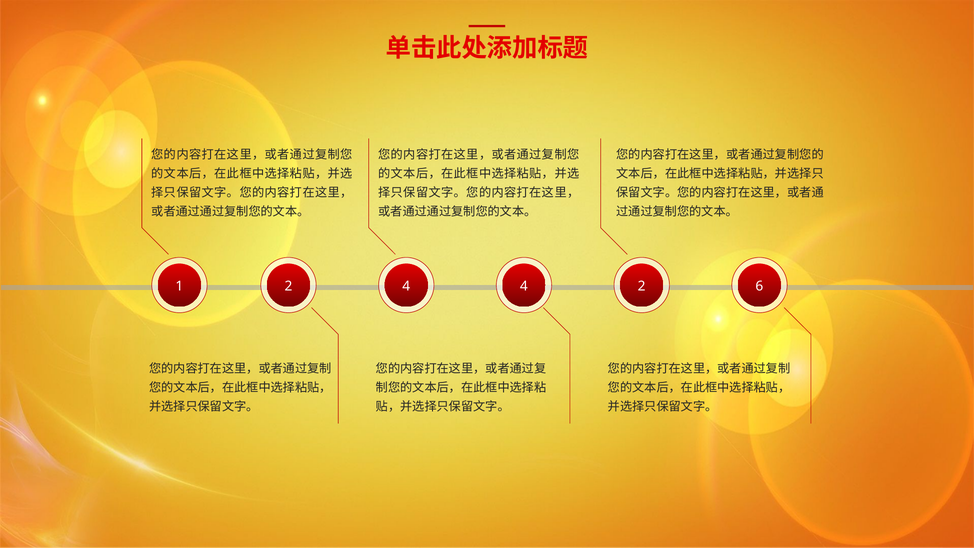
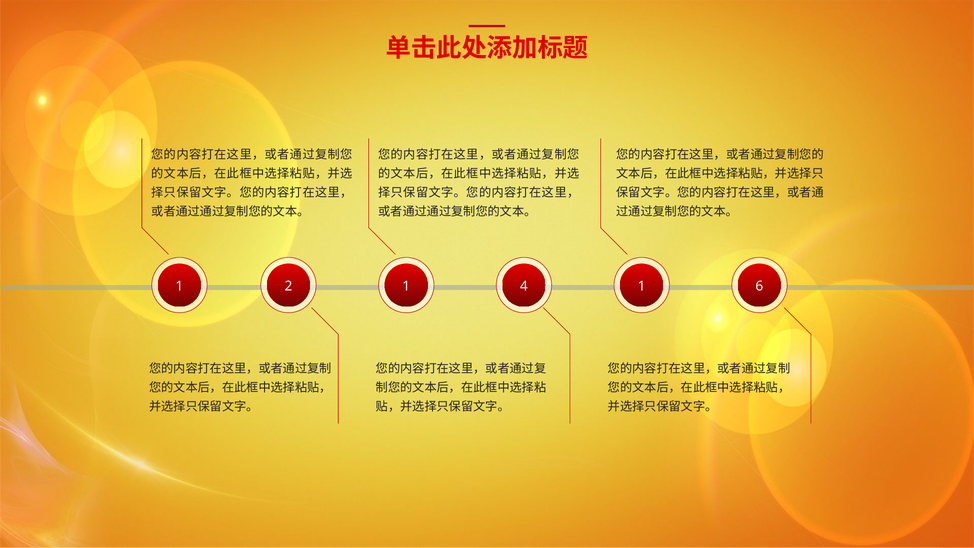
2 4: 4 -> 1 (406, 286)
4 2: 2 -> 1 (642, 286)
